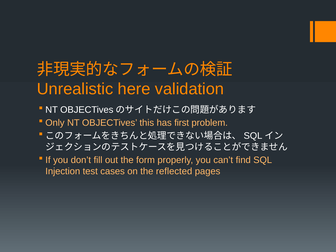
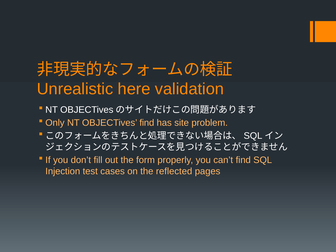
OBJECTives this: this -> find (147, 123)
first: first -> site (182, 123)
